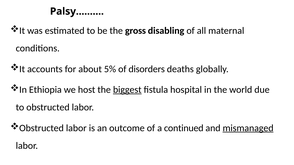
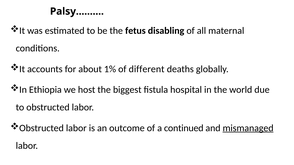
gross: gross -> fetus (135, 31)
5%: 5% -> 1% (110, 69)
disorders: disorders -> different (147, 69)
biggest underline: present -> none (127, 90)
